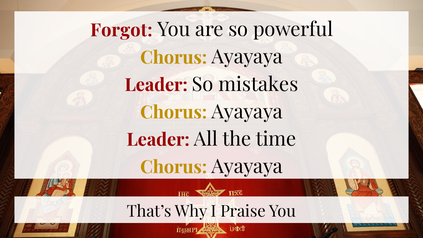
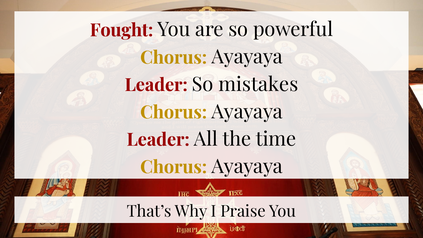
Forgot: Forgot -> Fought (122, 30)
